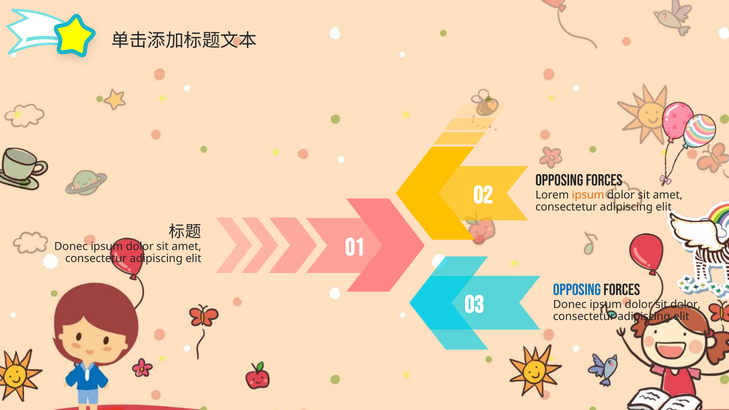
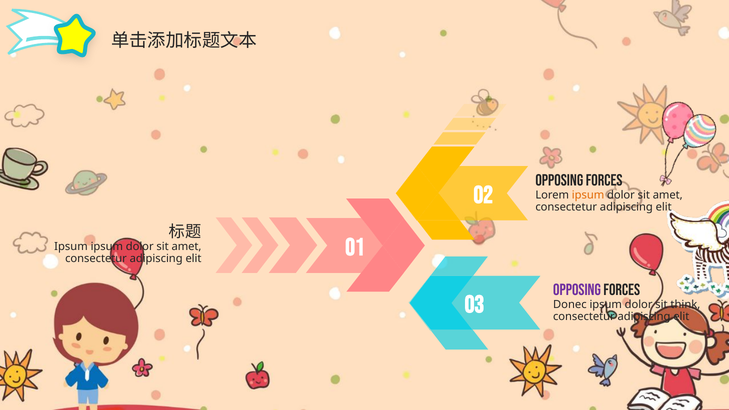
Donec: Donec -> Ipsum (71, 247)
Opposing colour: blue -> purple (577, 290)
sit dolor: dolor -> think (685, 305)
